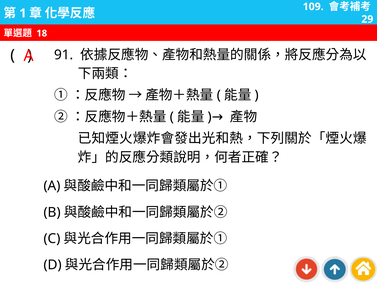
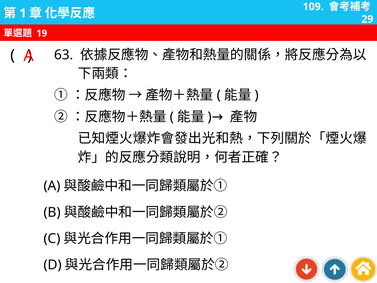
18: 18 -> 19 (42, 33)
91: 91 -> 63 (64, 55)
